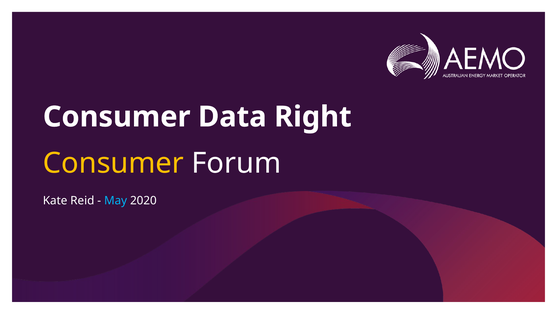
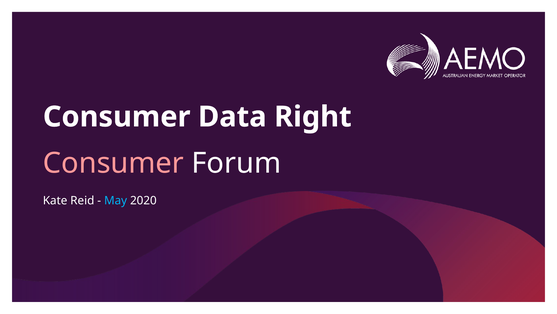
Consumer colour: yellow -> pink (113, 163)
